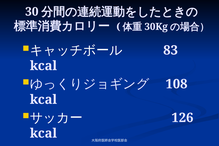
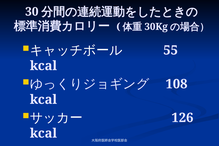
83: 83 -> 55 (171, 50)
